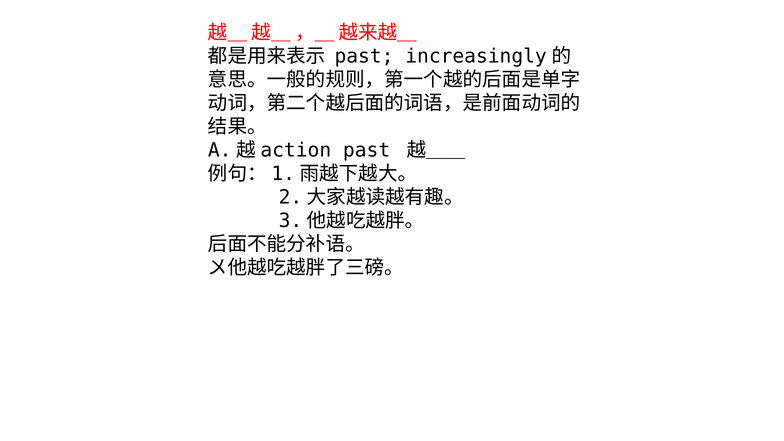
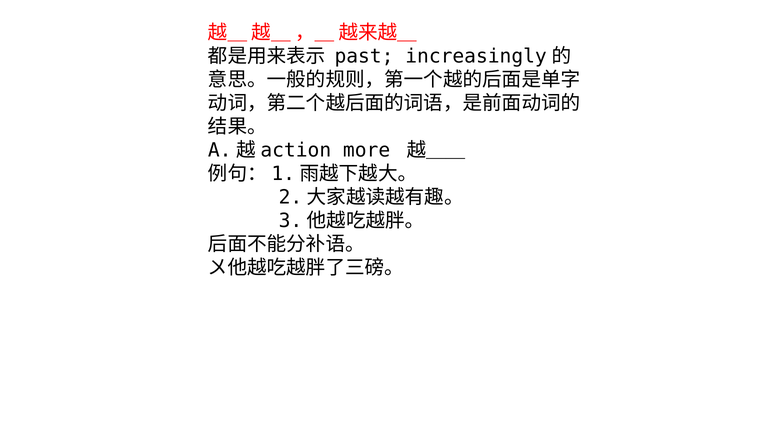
past: past -> more (367, 150)
